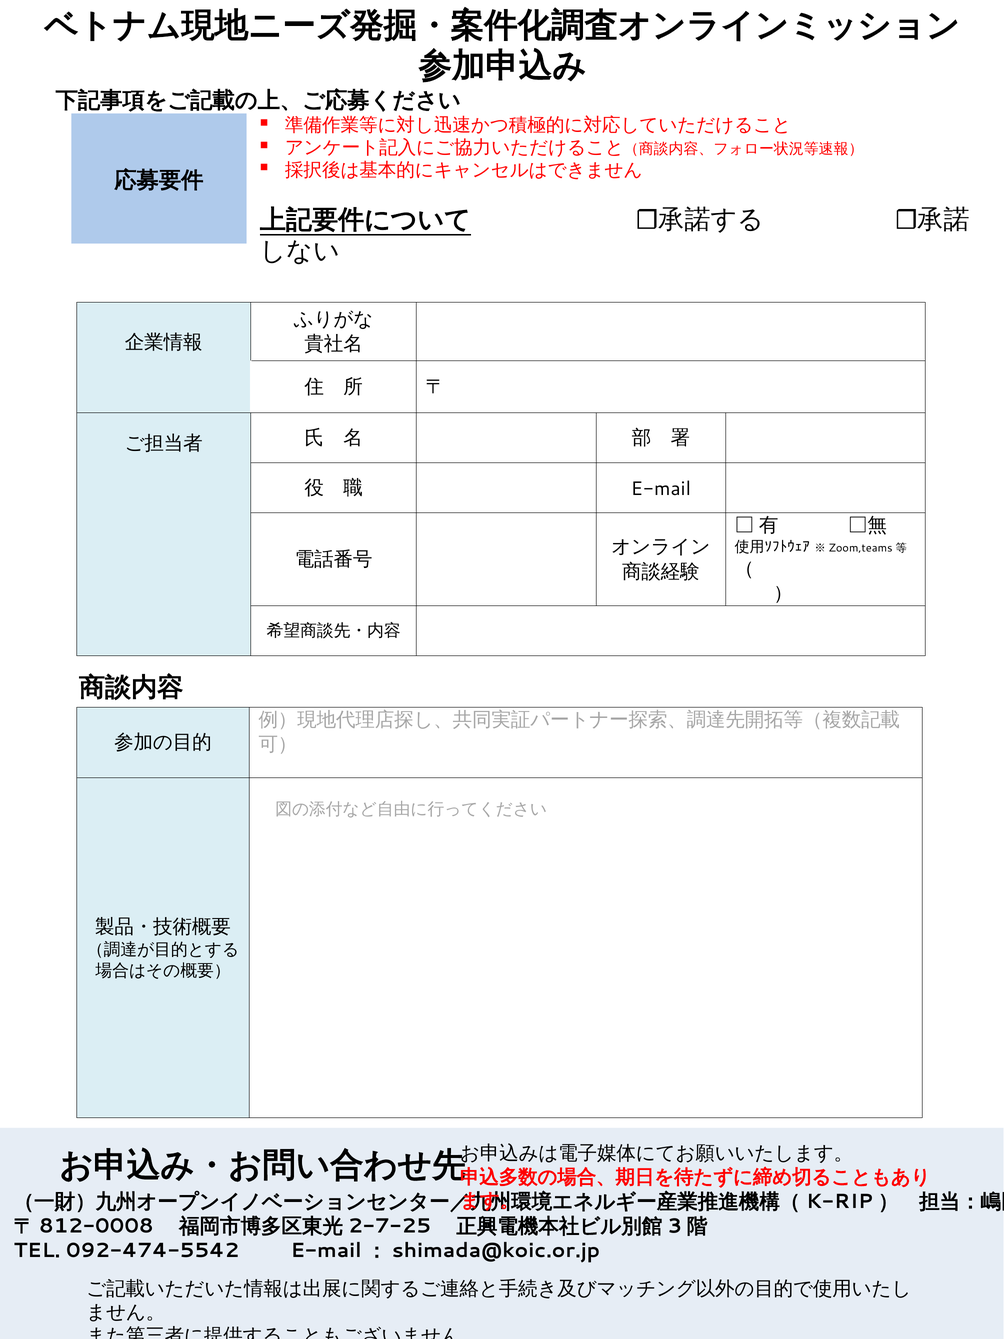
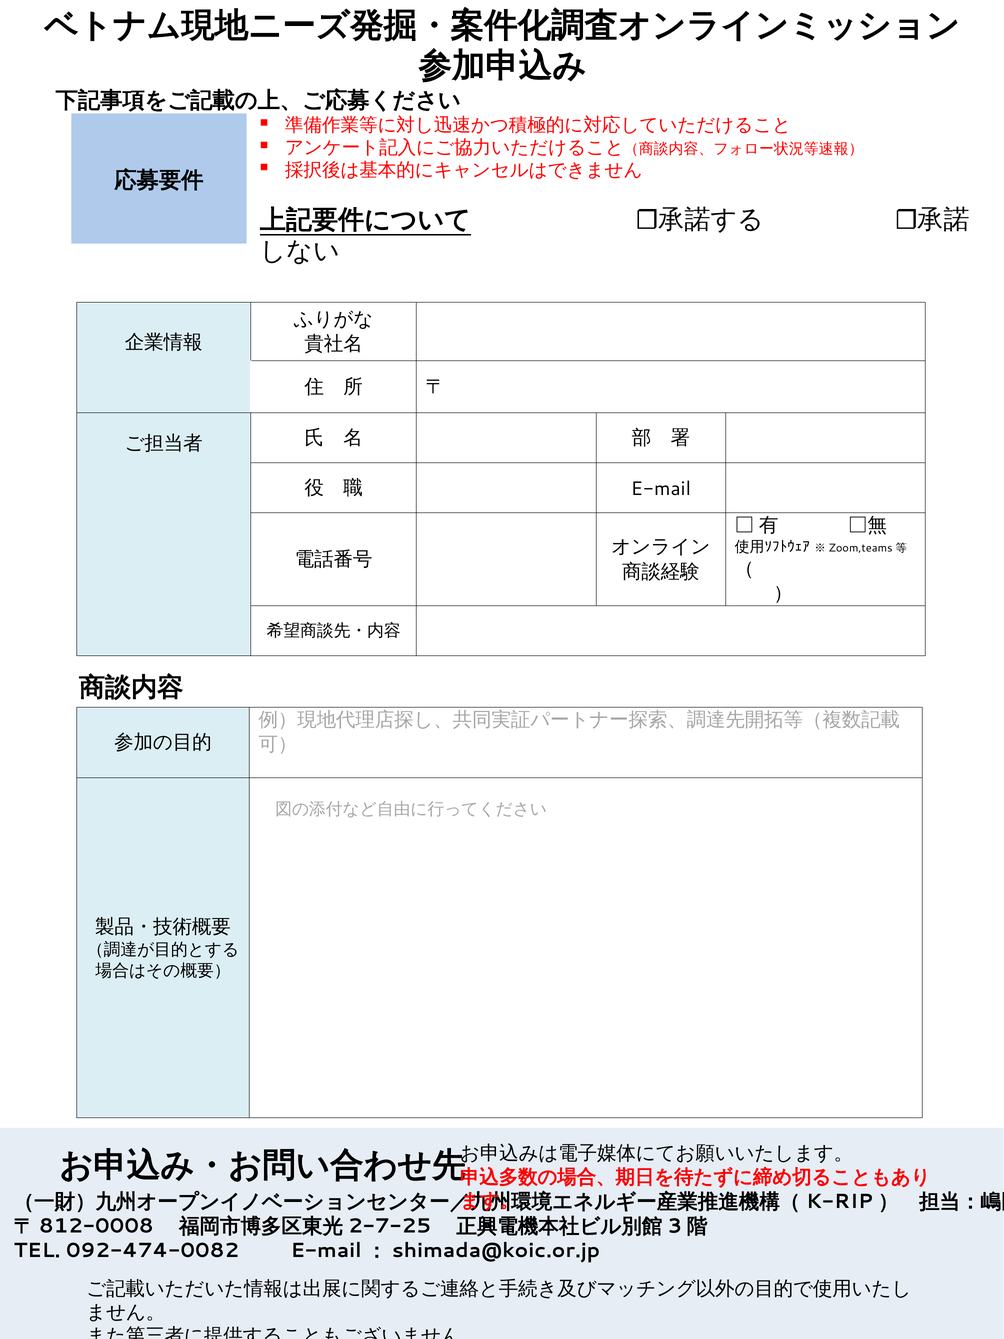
092-474-5542: 092-474-5542 -> 092-474-0082 (153, 1250)
